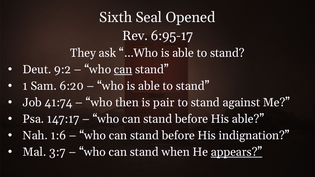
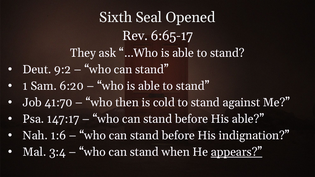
6:95-17: 6:95-17 -> 6:65-17 (172, 36)
can underline: present -> none (123, 70)
41:74: 41:74 -> 41:70 (59, 103)
pair: pair -> cold (164, 103)
3:7: 3:7 -> 3:4 (57, 152)
